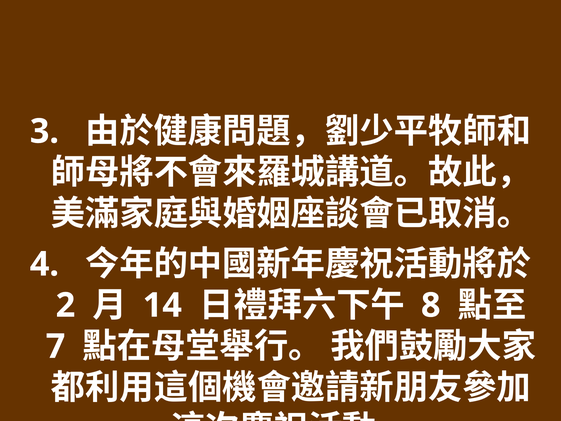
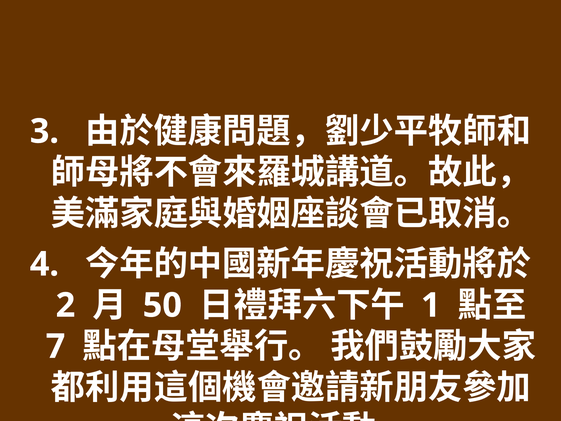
14: 14 -> 50 (162, 305)
8: 8 -> 1 (431, 305)
